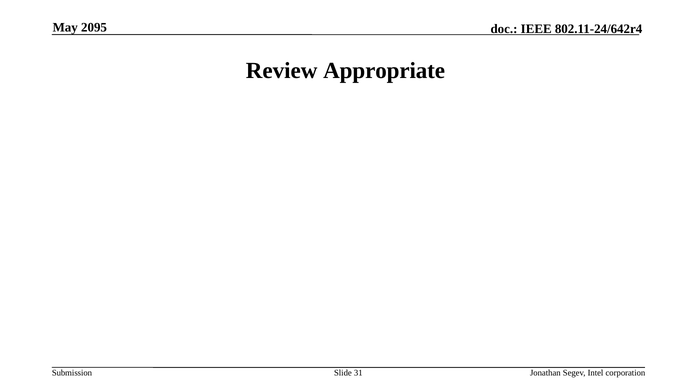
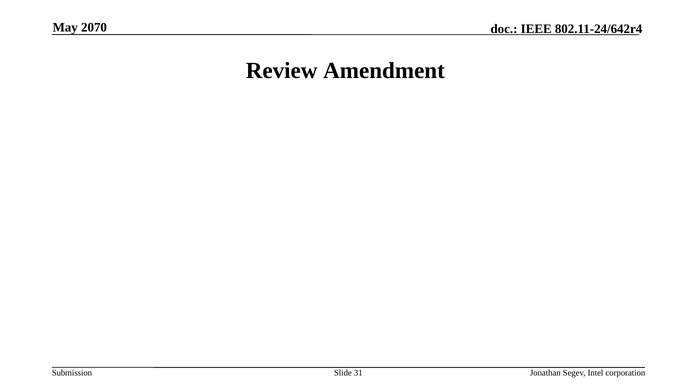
2095: 2095 -> 2070 (94, 27)
Appropriate: Appropriate -> Amendment (384, 71)
